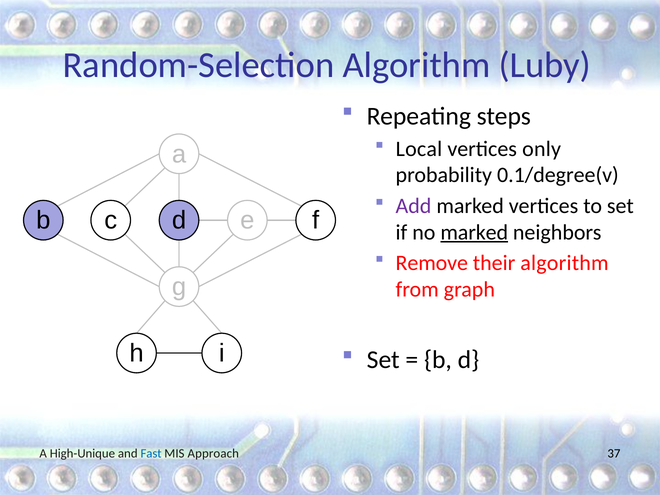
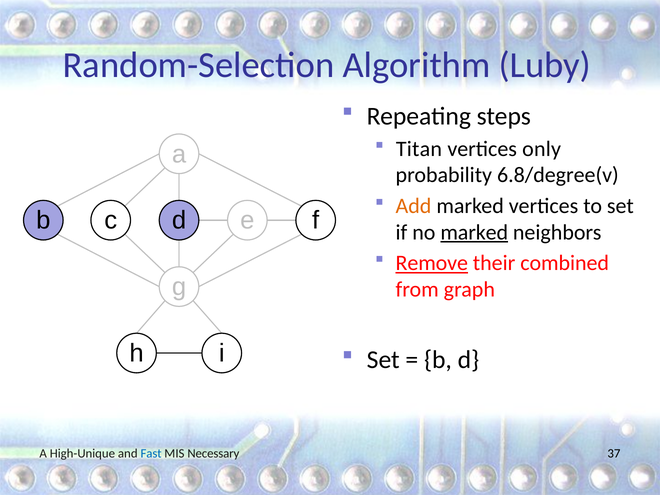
Local: Local -> Titan (419, 149)
0.1/degree(v: 0.1/degree(v -> 6.8/degree(v (558, 175)
Add colour: purple -> orange (413, 206)
Remove underline: none -> present (432, 263)
their algorithm: algorithm -> combined (565, 263)
Approach: Approach -> Necessary (213, 454)
